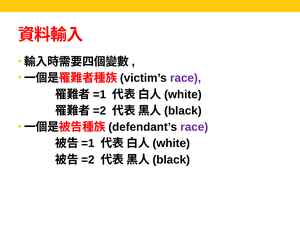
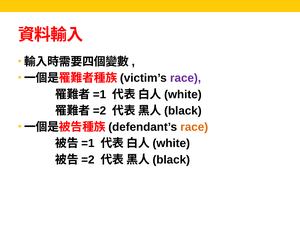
race colour: purple -> orange (194, 127)
